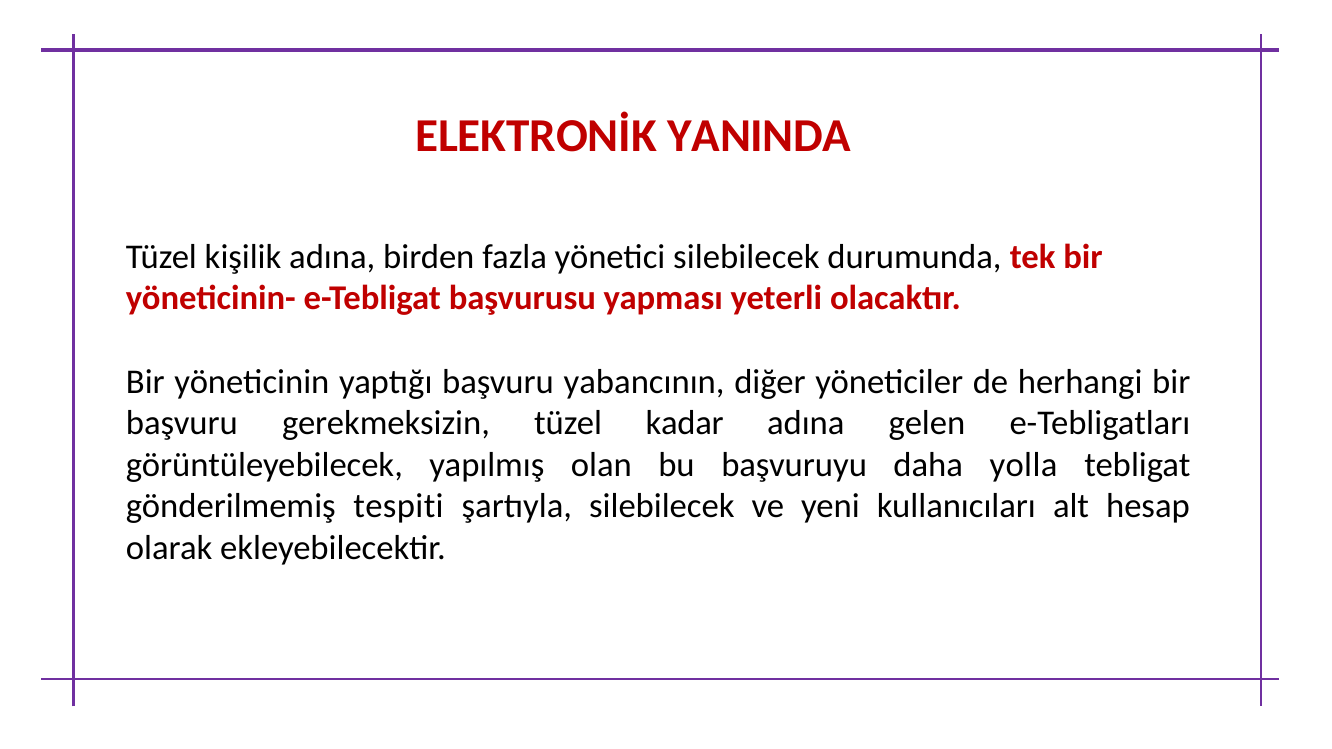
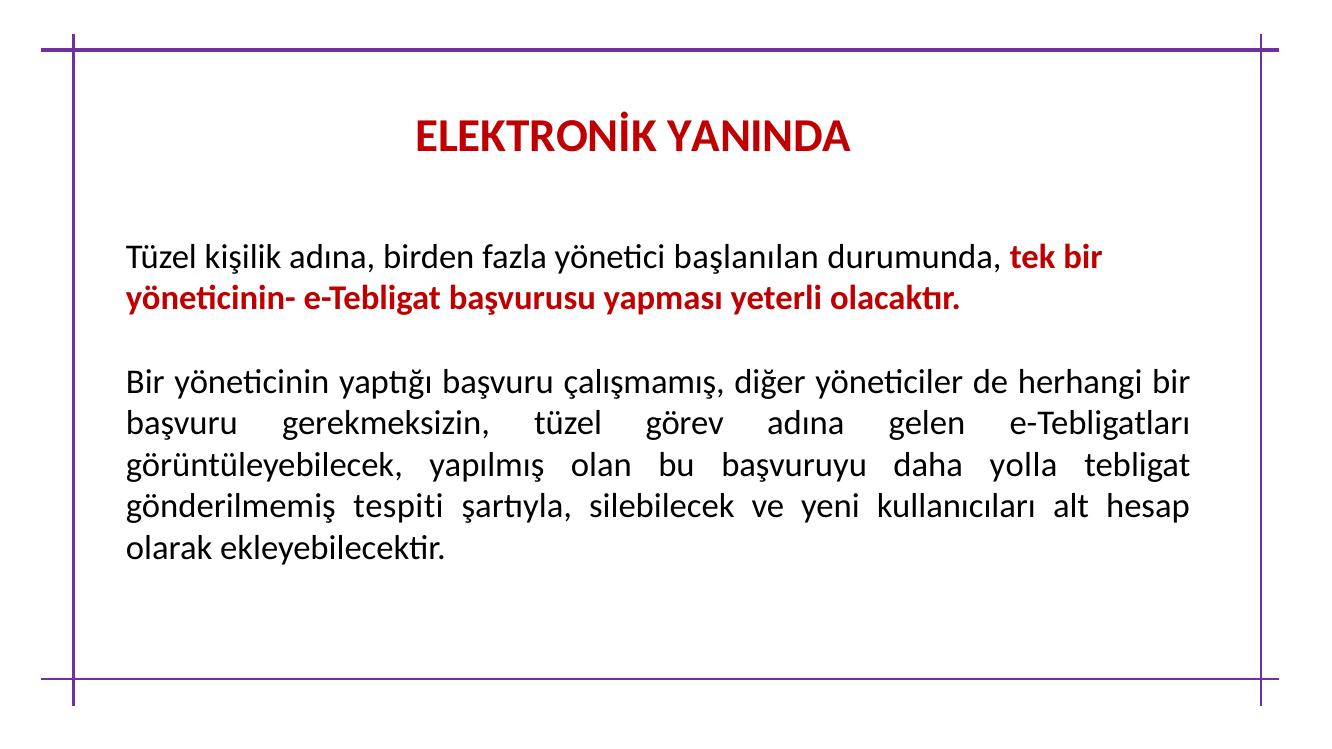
yönetici silebilecek: silebilecek -> başlanılan (746, 257)
yabancının: yabancının -> çalışmamış (644, 382)
kadar: kadar -> görev (685, 423)
